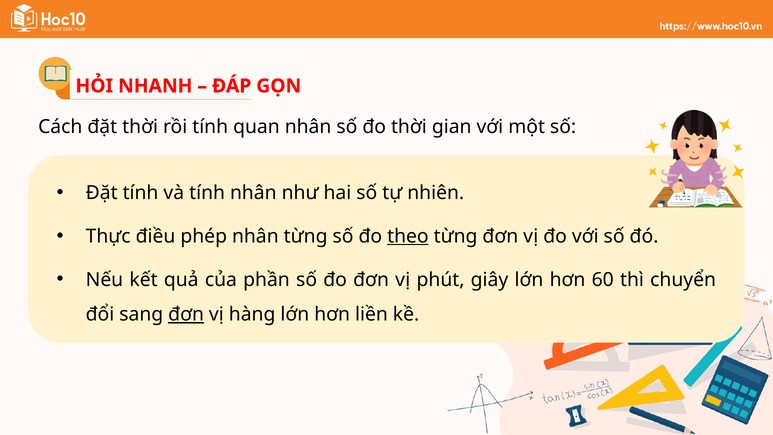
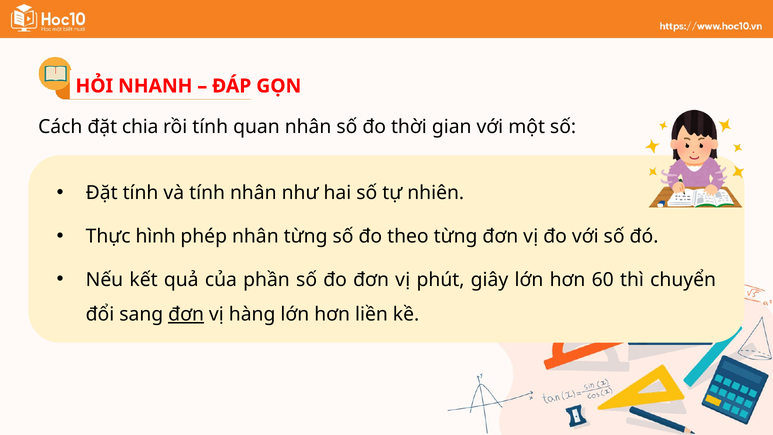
đặt thời: thời -> chia (140, 127)
điều: điều -> hình (156, 236)
theo underline: present -> none (408, 236)
